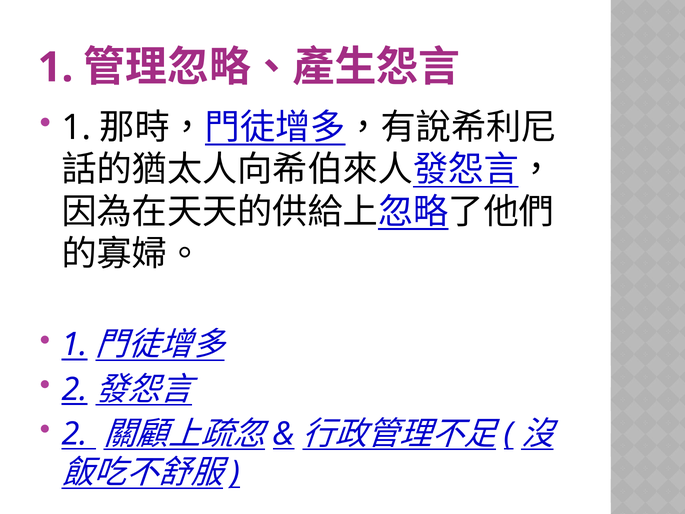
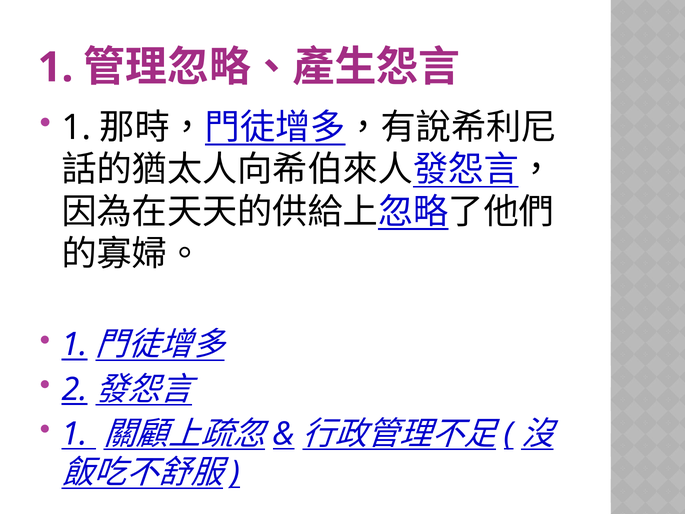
2: 2 -> 1 (75, 434)
